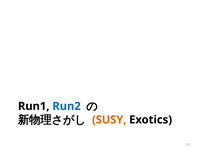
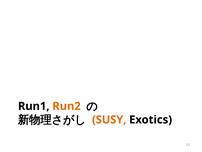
Run2 colour: blue -> orange (67, 106)
